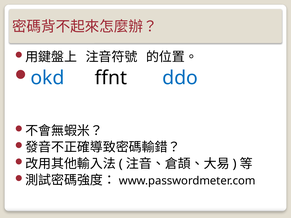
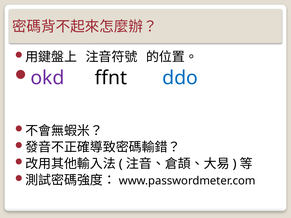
okd colour: blue -> purple (47, 78)
